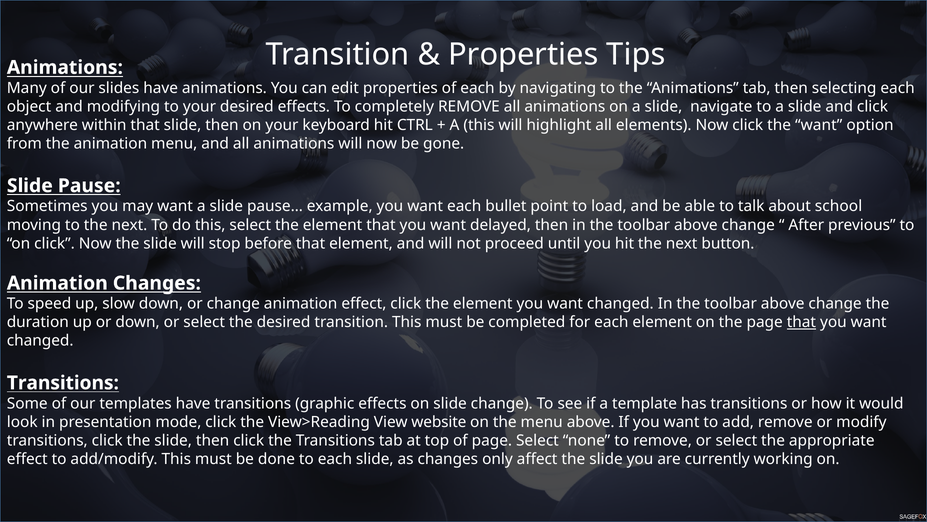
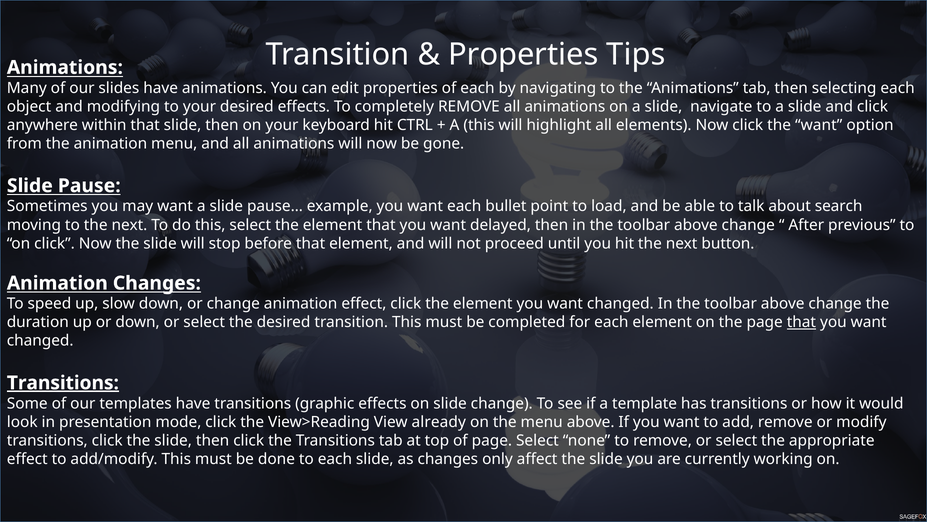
school: school -> search (839, 206)
Transitions underline: none -> present (63, 383)
website: website -> already (439, 422)
